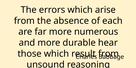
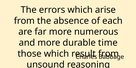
hear: hear -> time (108, 43)
